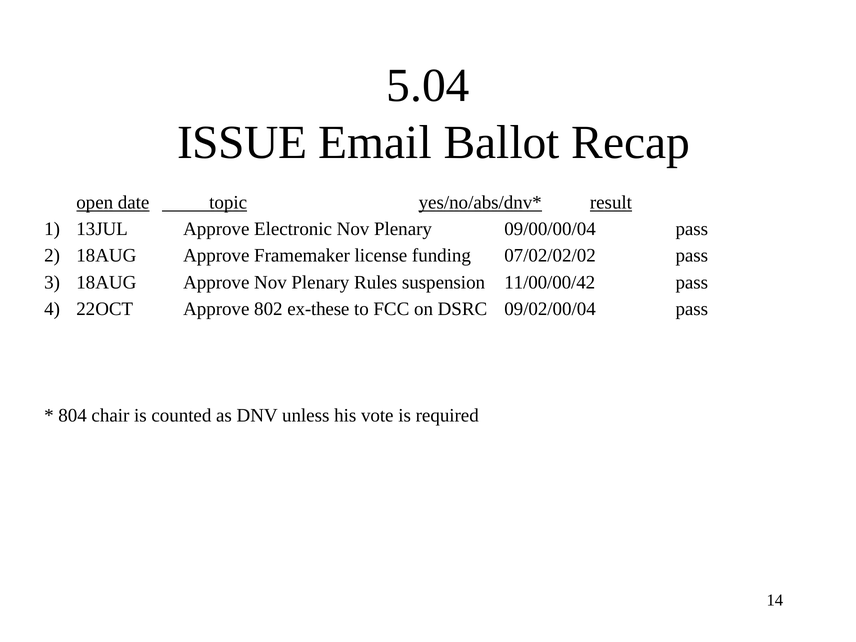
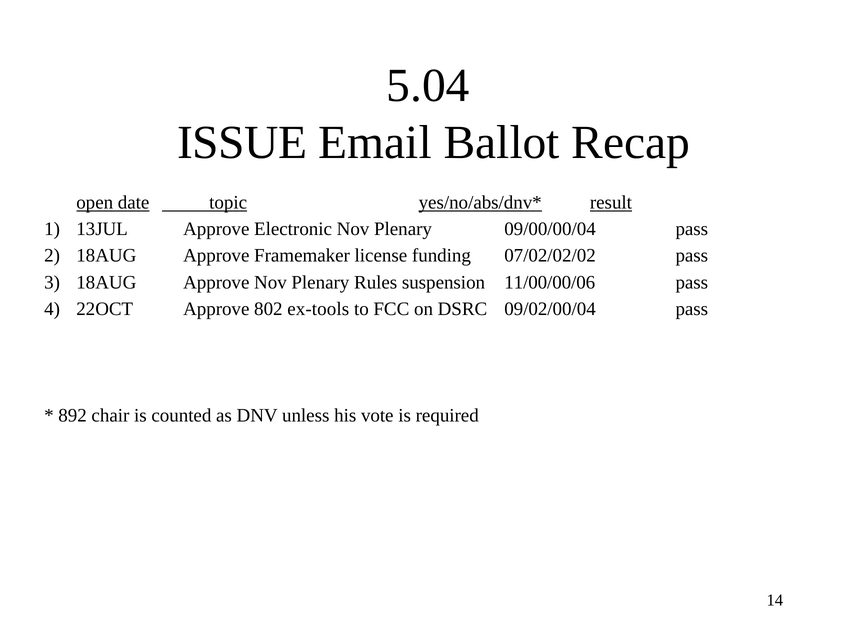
11/00/00/42: 11/00/00/42 -> 11/00/00/06 (550, 282)
ex-these: ex-these -> ex-tools (318, 309)
804: 804 -> 892 (73, 415)
